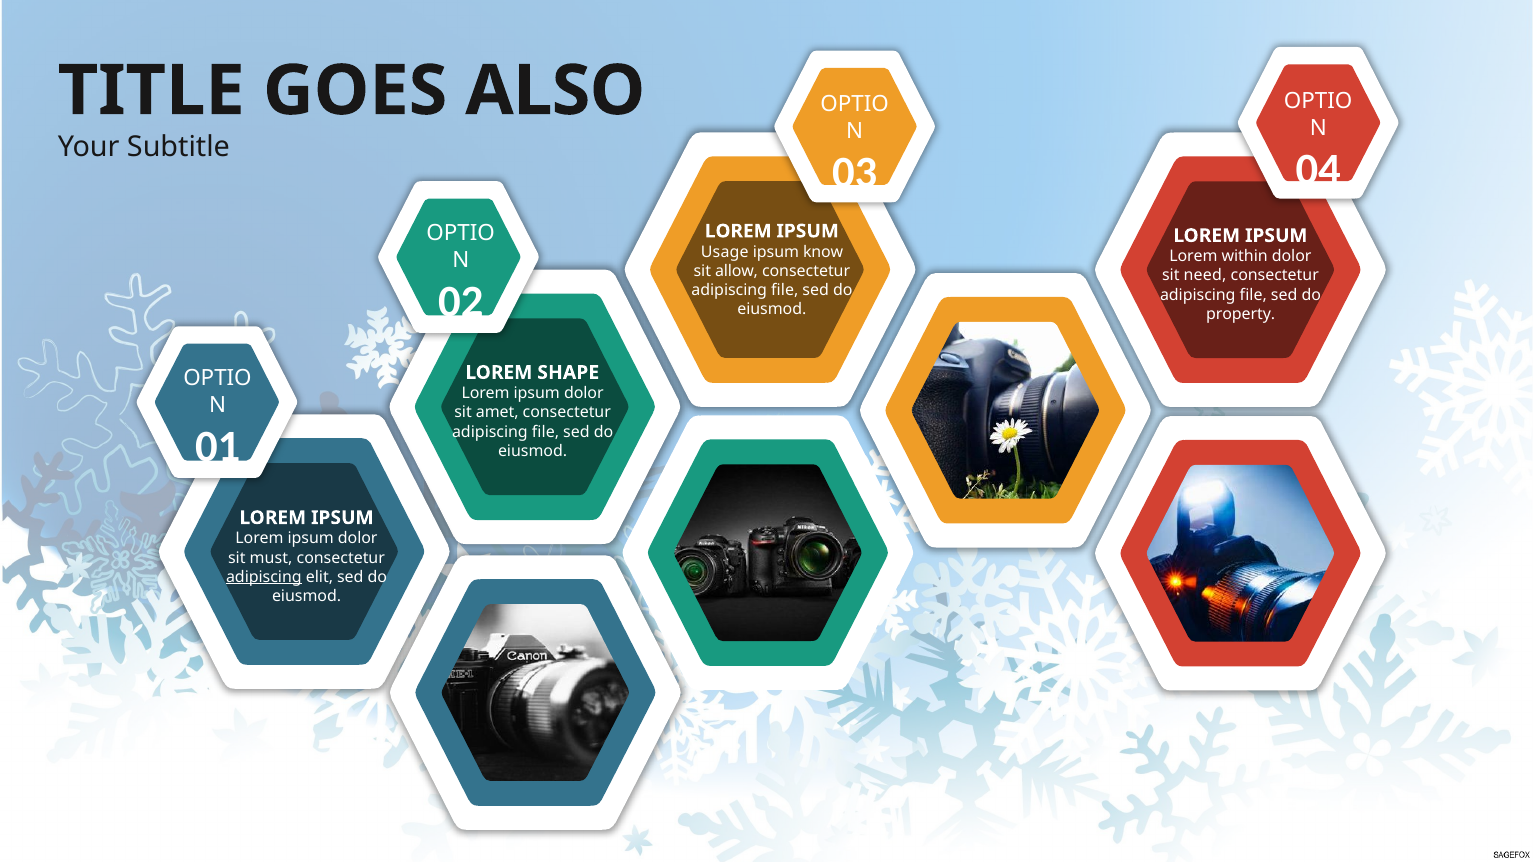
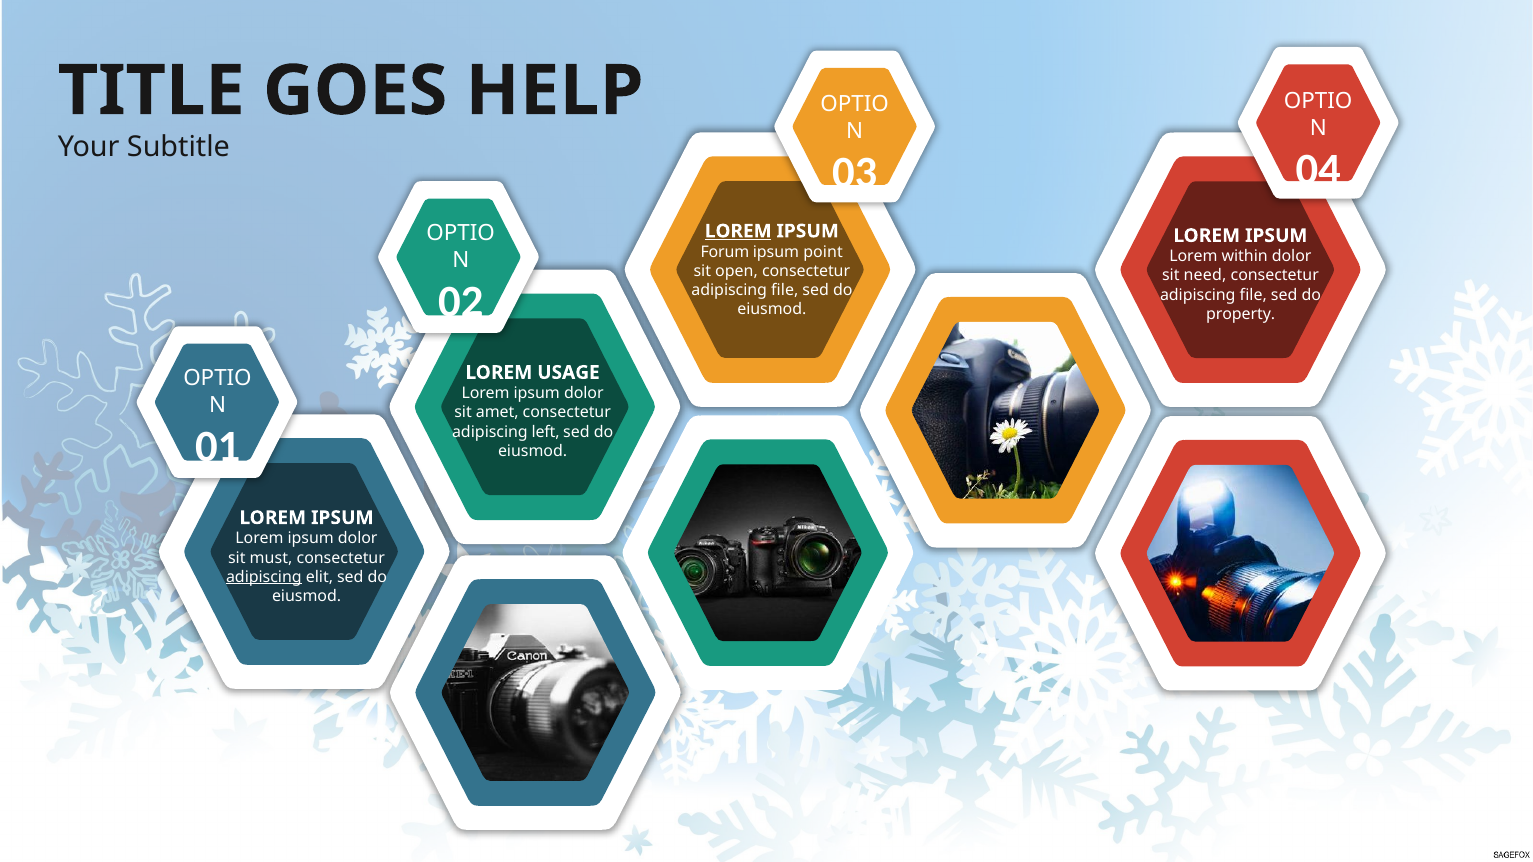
ALSO: ALSO -> HELP (555, 91)
LOREM underline: none -> present (738, 231)
Usage: Usage -> Forum (725, 252)
know: know -> point (823, 252)
allow: allow -> open (736, 271)
SHAPE: SHAPE -> USAGE (568, 373)
file: file -> left (546, 432)
